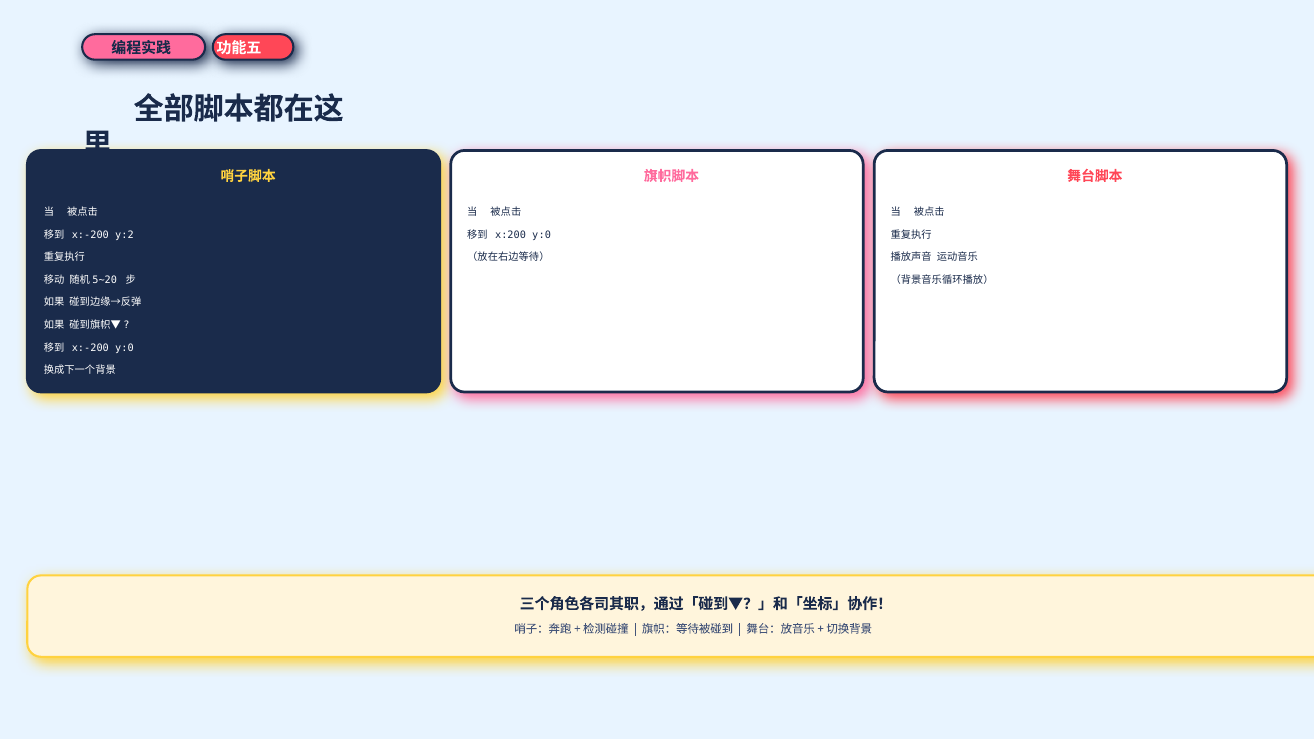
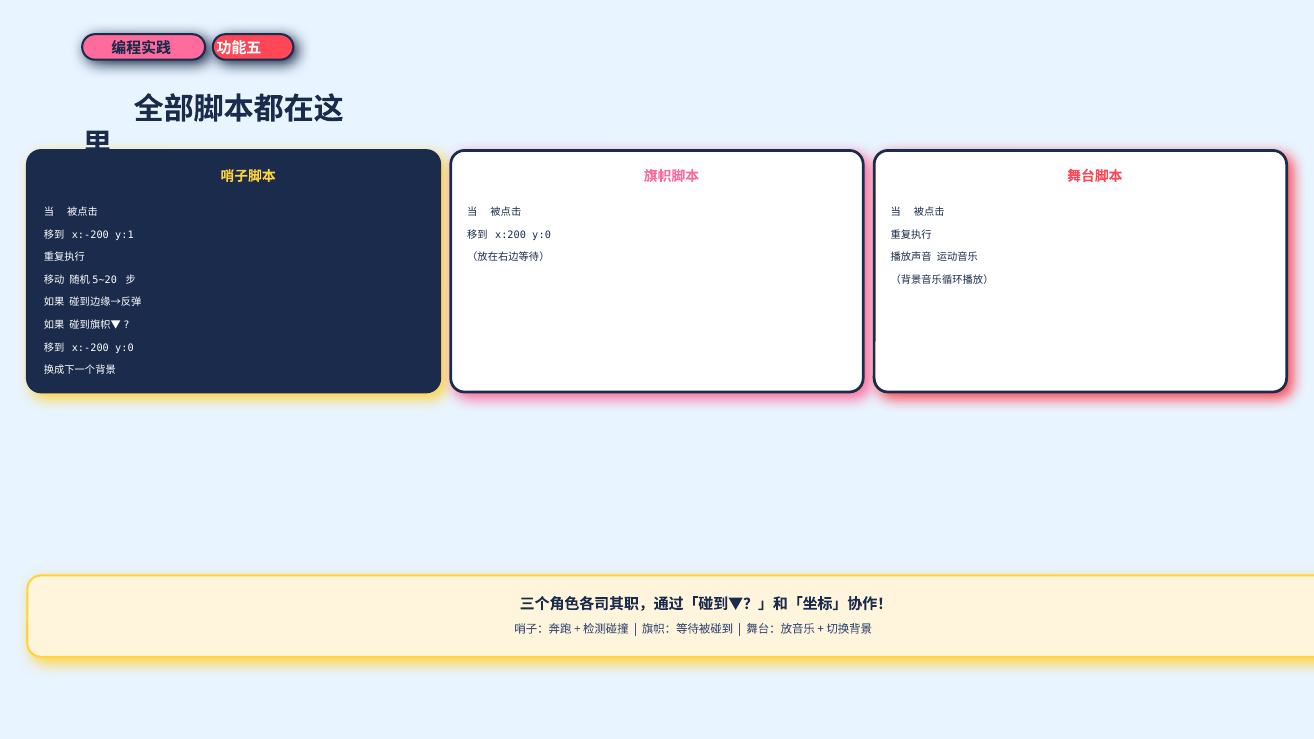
y:2: y:2 -> y:1 (124, 235)
